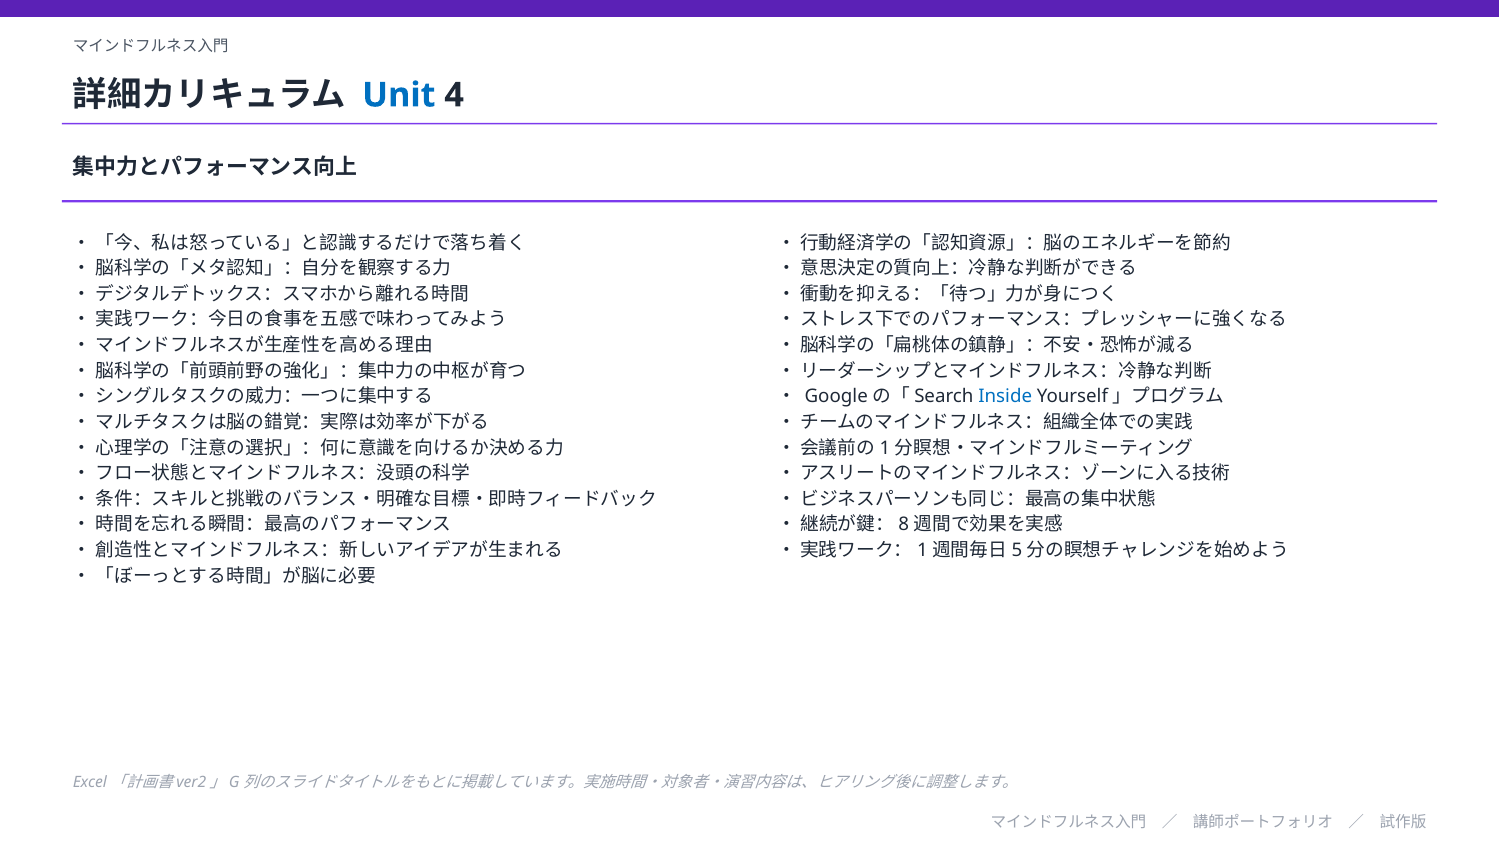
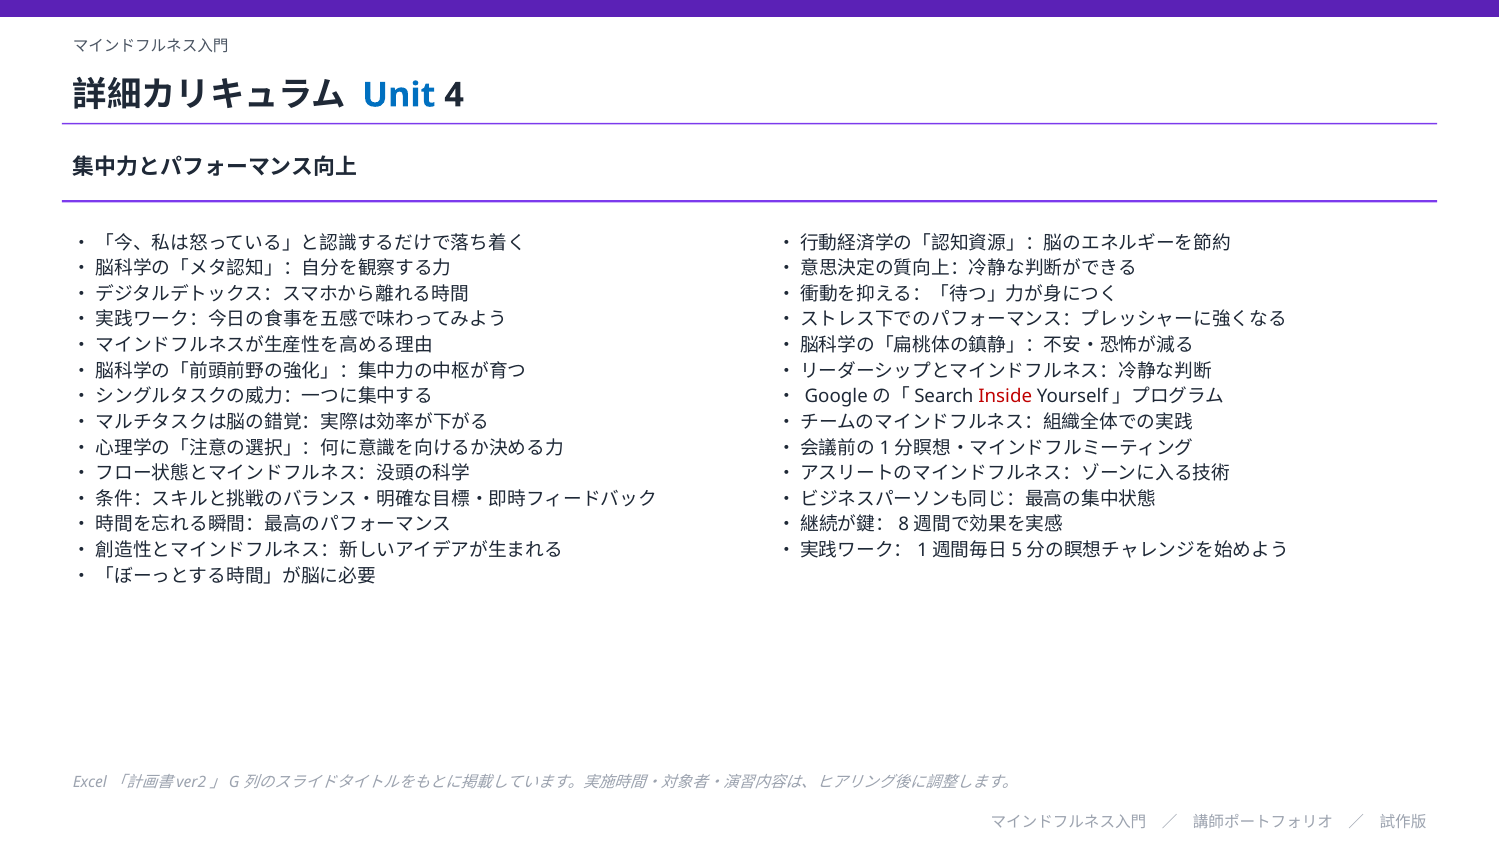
Inside colour: blue -> red (1005, 397)
